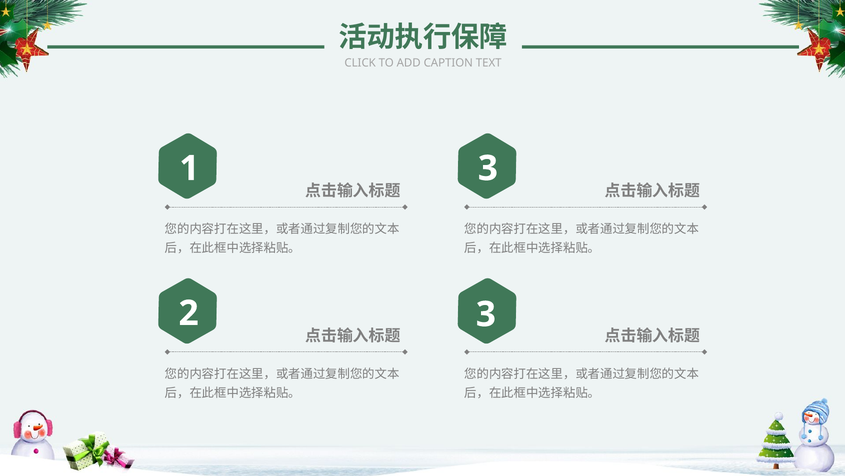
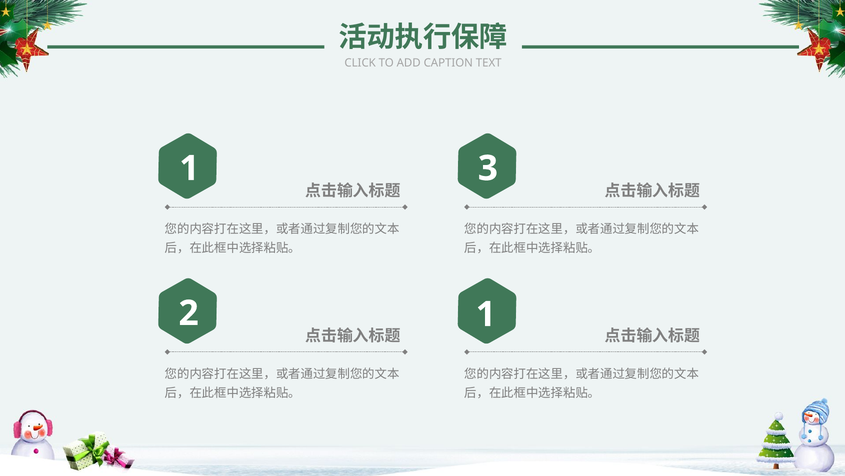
2 3: 3 -> 1 (486, 314)
